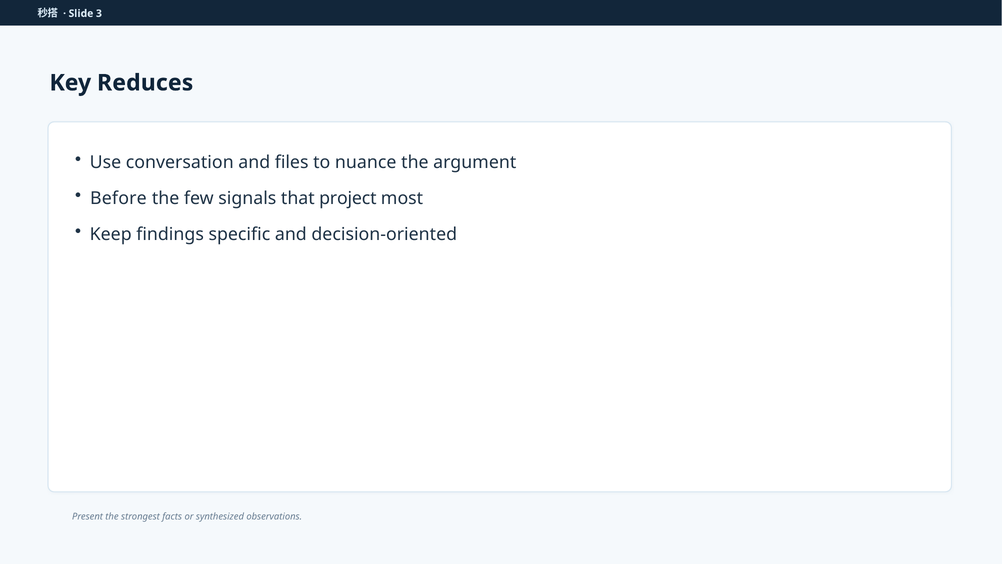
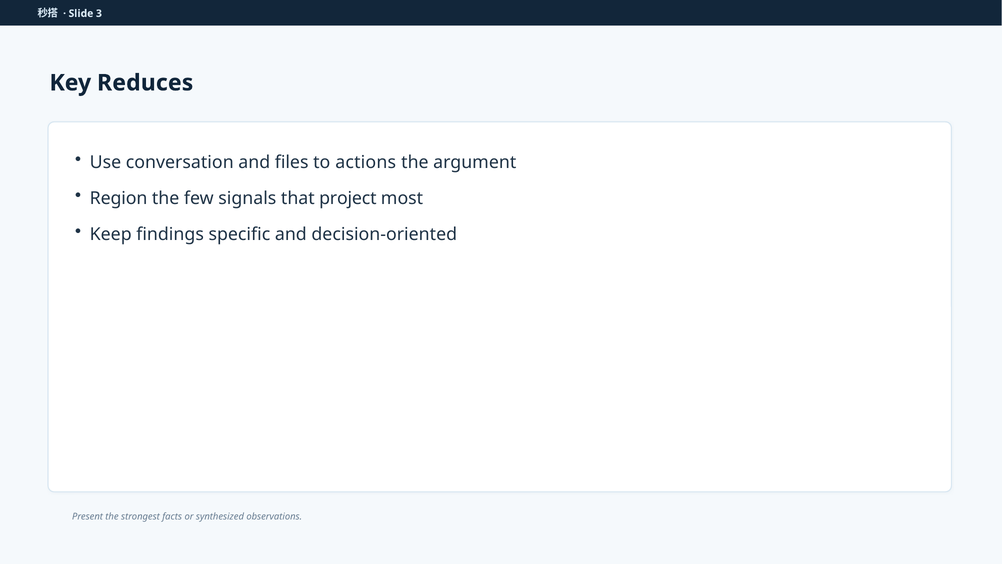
nuance: nuance -> actions (366, 162)
Before: Before -> Region (119, 198)
